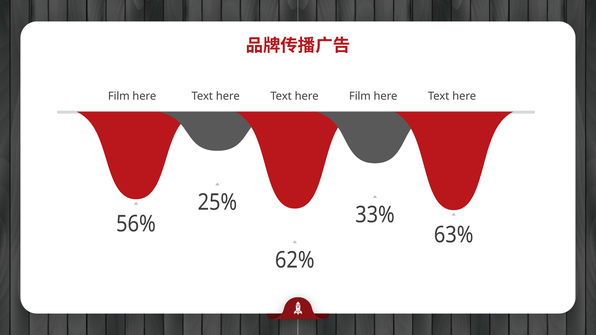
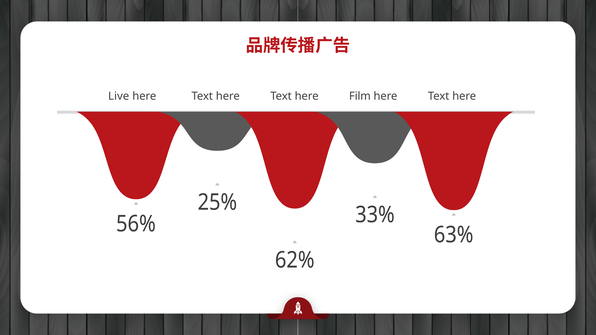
Film: Film -> Live (119, 96)
